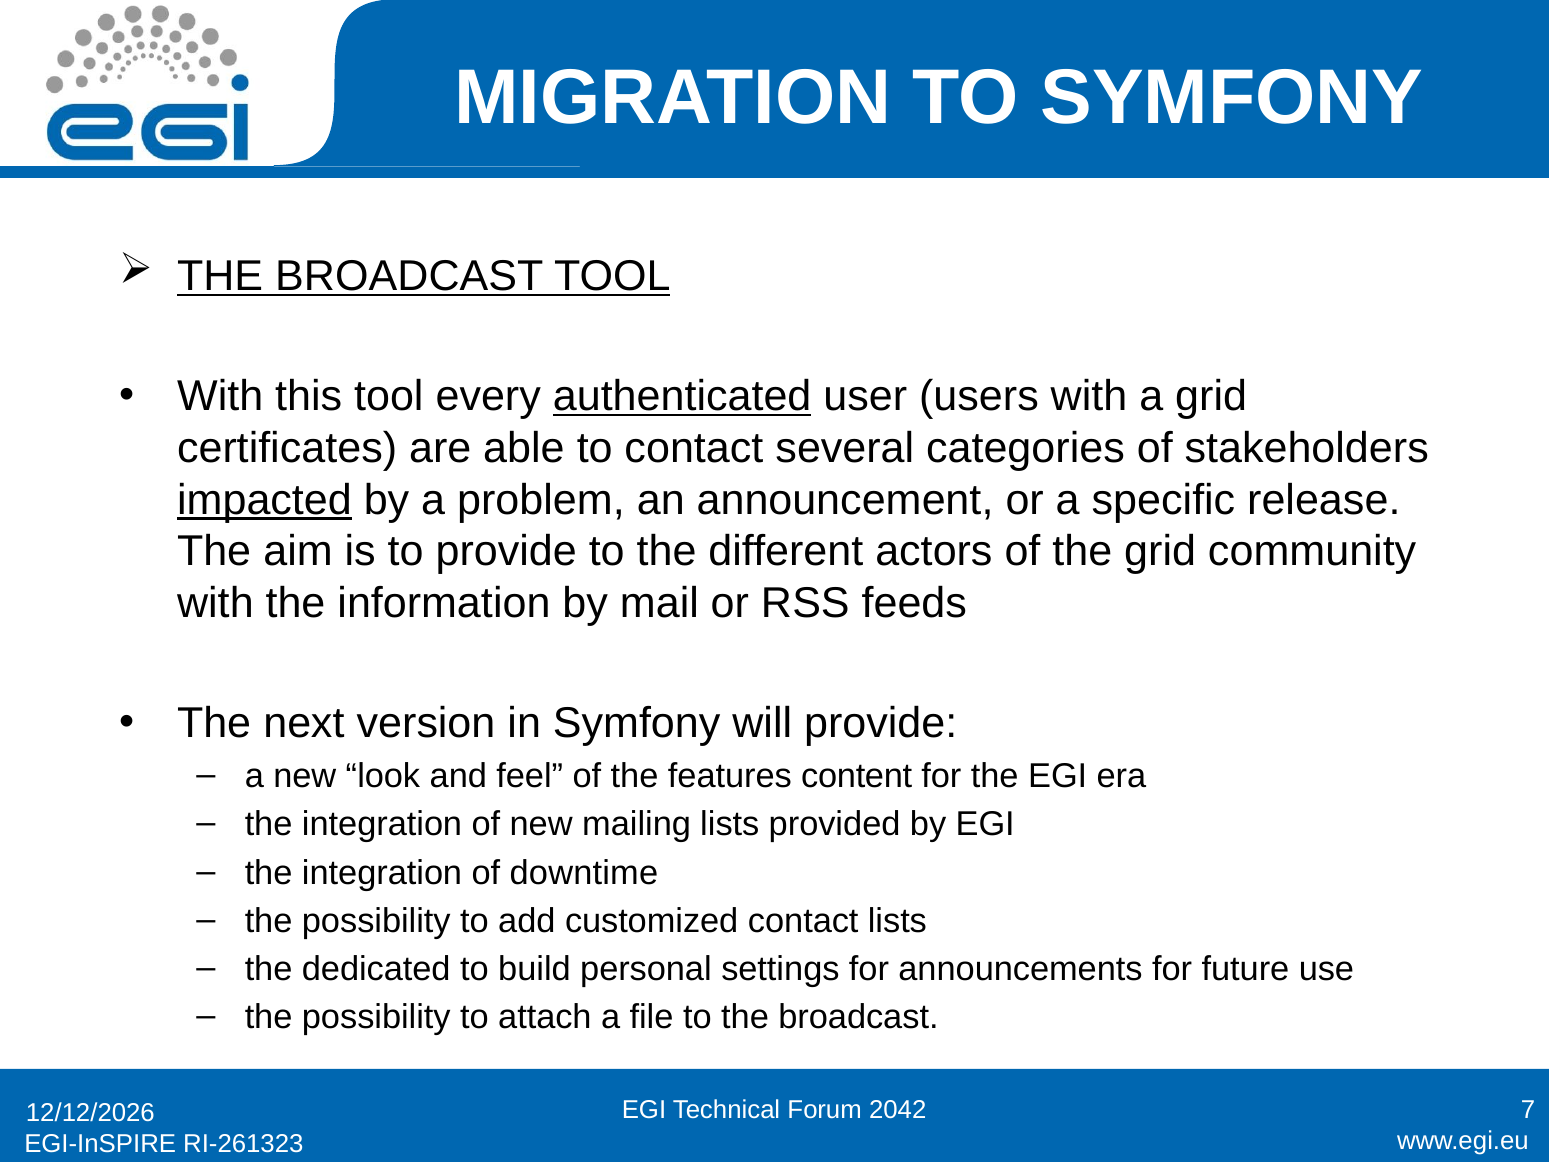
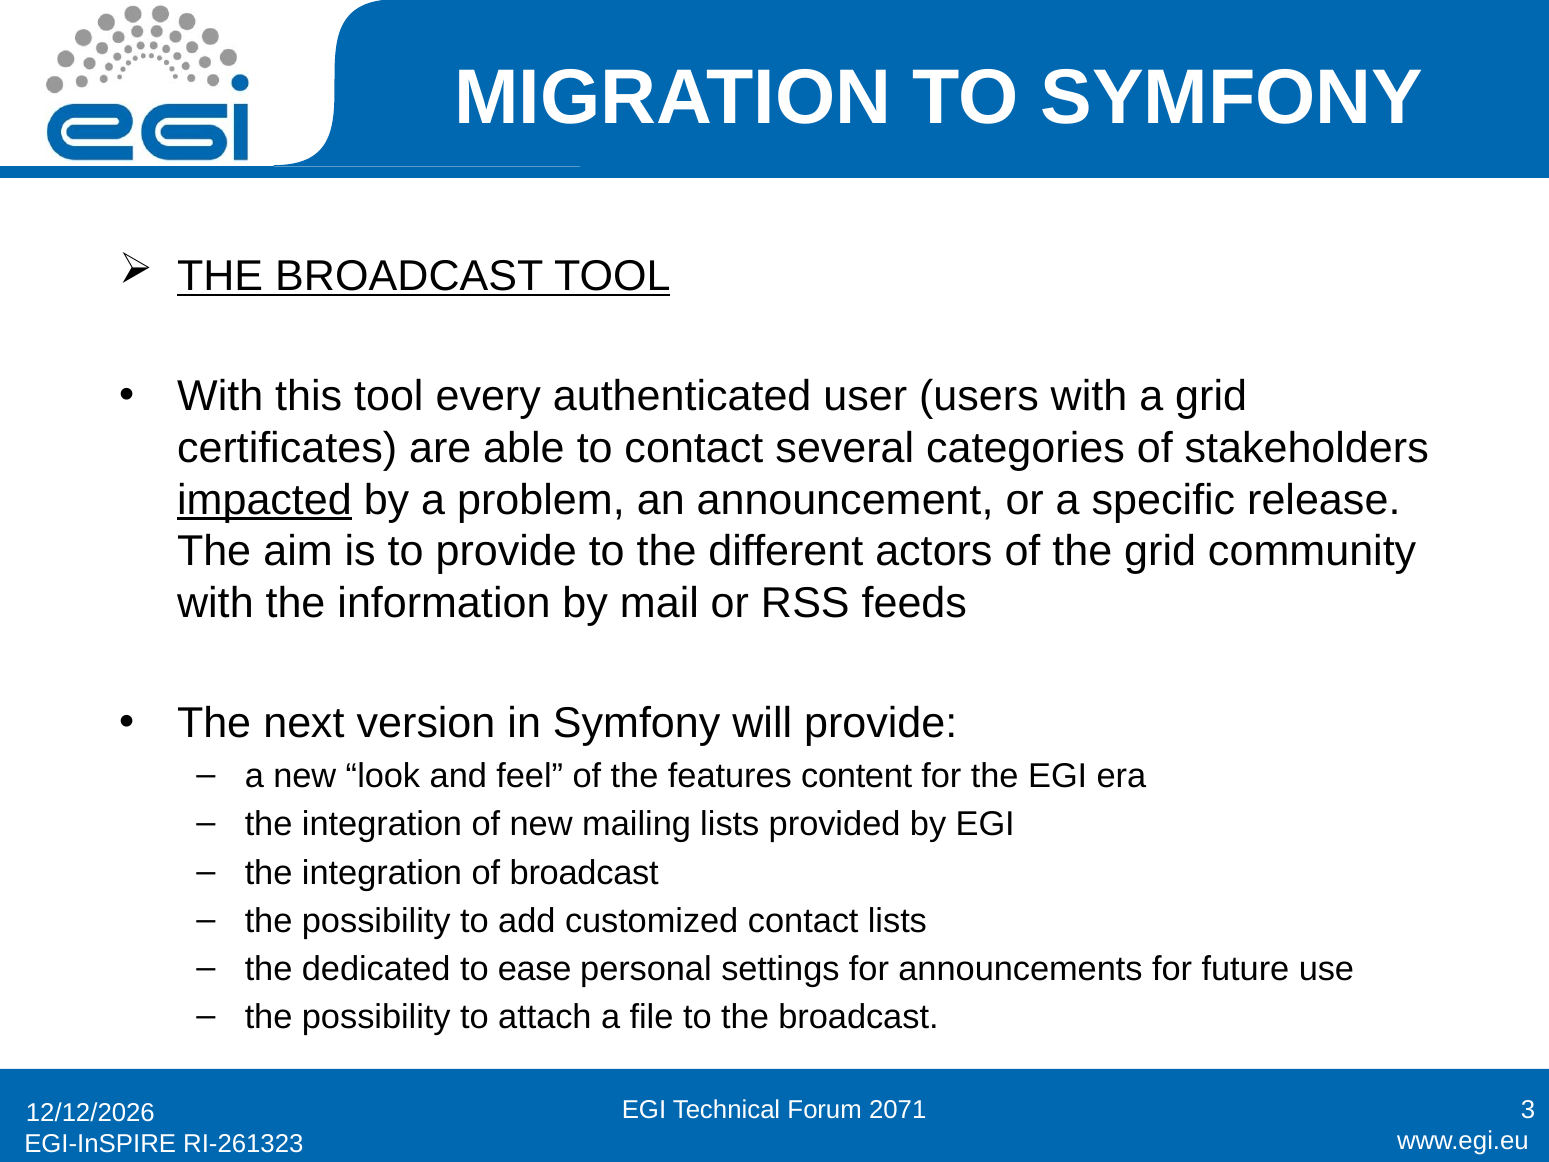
authenticated underline: present -> none (682, 396)
of downtime: downtime -> broadcast (584, 873)
build: build -> ease (535, 969)
2042: 2042 -> 2071 (898, 1109)
7: 7 -> 3 (1528, 1109)
